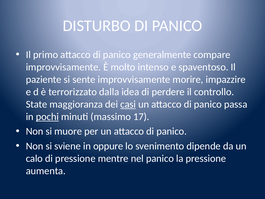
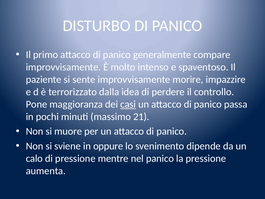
State: State -> Pone (37, 104)
pochi underline: present -> none (47, 116)
17: 17 -> 21 (141, 116)
